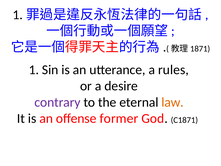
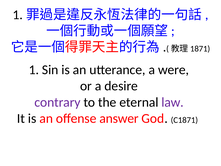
rules: rules -> were (174, 70)
law colour: orange -> purple (172, 102)
former: former -> answer (119, 118)
